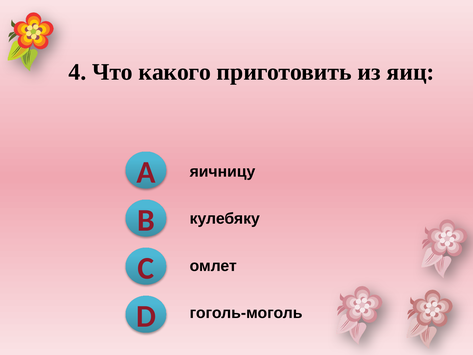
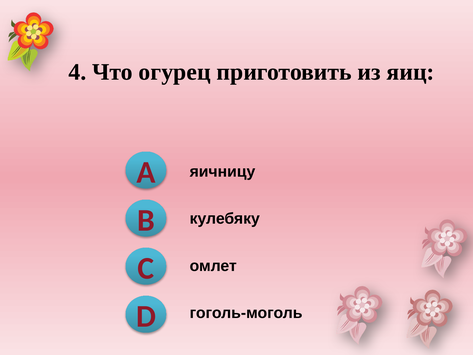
какого: какого -> огурец (175, 72)
